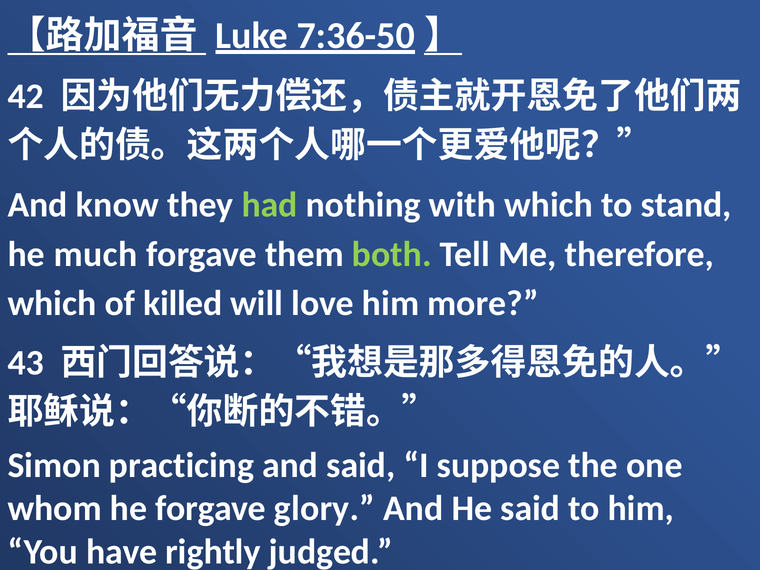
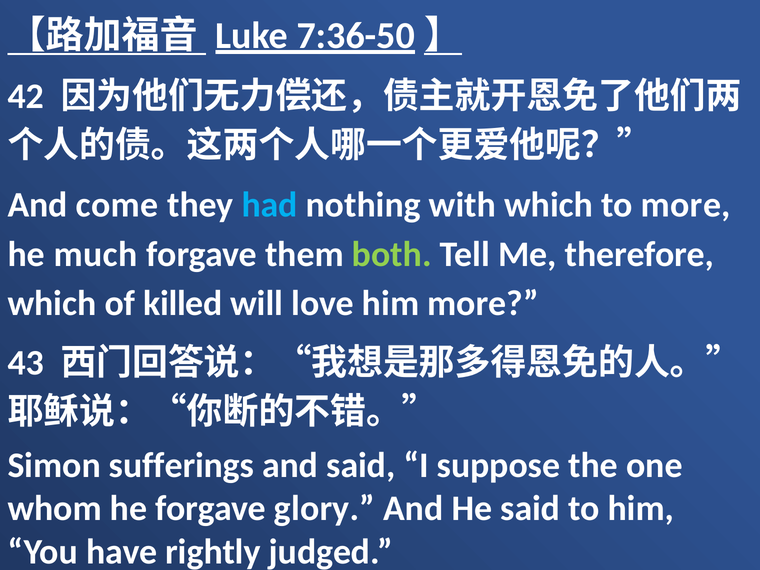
know: know -> come (117, 205)
had colour: light green -> light blue (270, 205)
to stand: stand -> more (686, 205)
practicing: practicing -> sufferings (182, 466)
